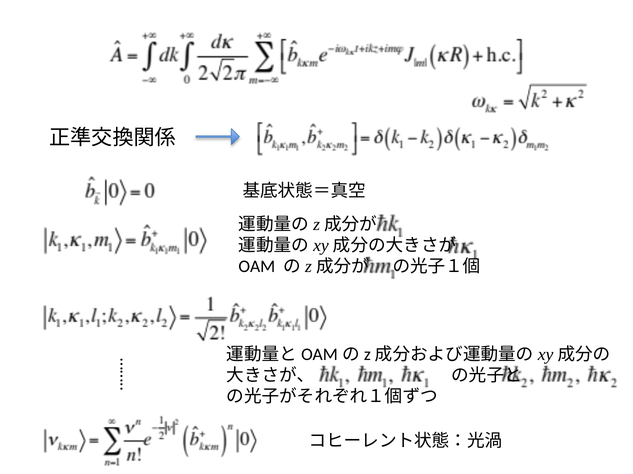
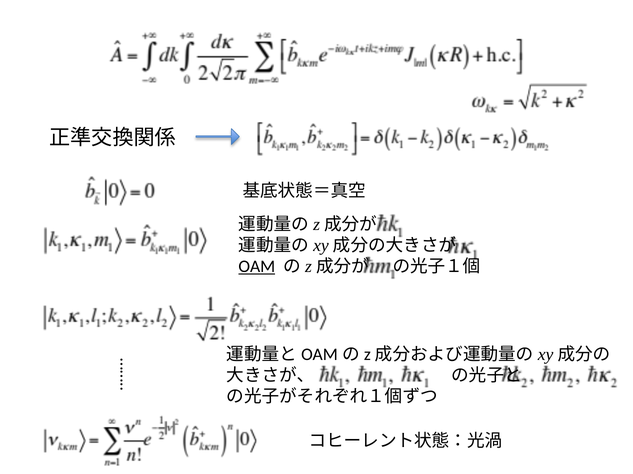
OAM underline: none -> present (257, 267)
